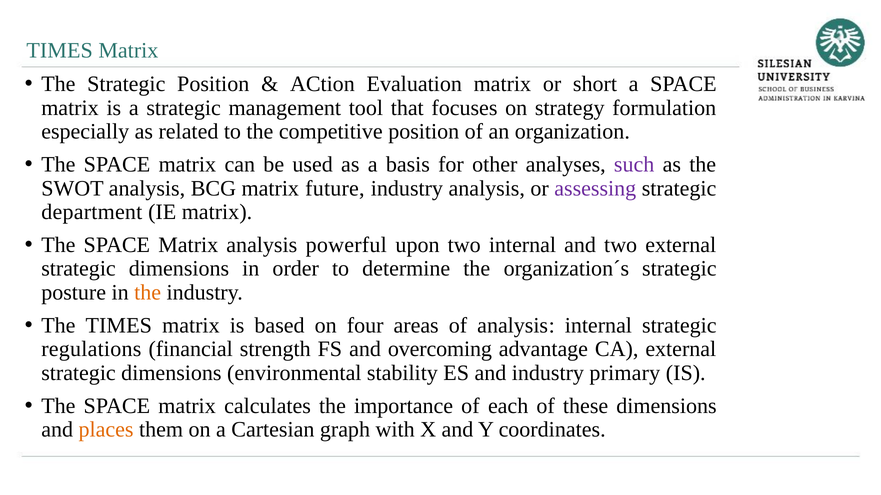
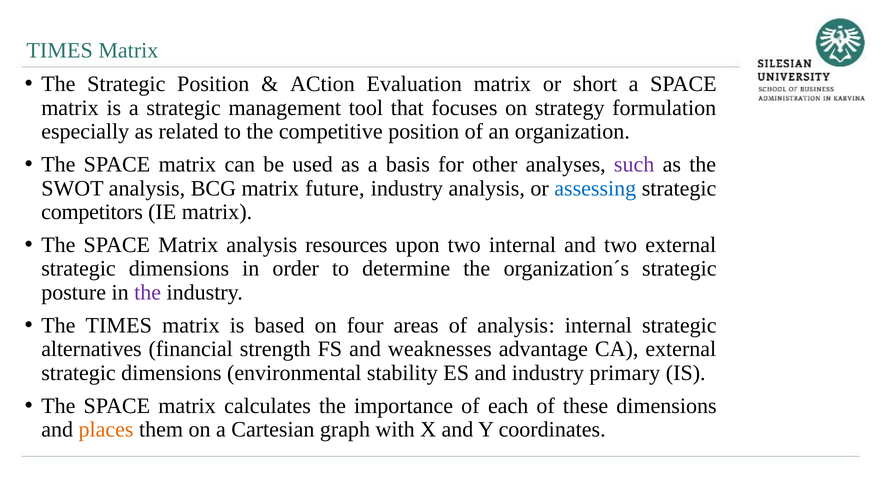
assessing colour: purple -> blue (595, 188)
department: department -> competitors (92, 212)
powerful: powerful -> resources (346, 245)
the colour: orange -> purple (148, 293)
regulations: regulations -> alternatives (91, 350)
overcoming: overcoming -> weaknesses (440, 350)
